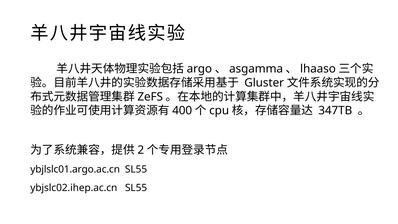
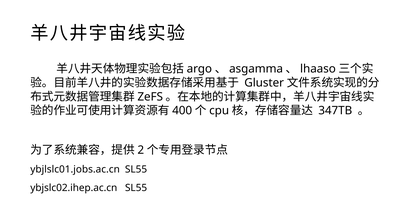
ybjlslc01.argo.ac.cn: ybjlslc01.argo.ac.cn -> ybjlslc01.jobs.ac.cn (75, 169)
